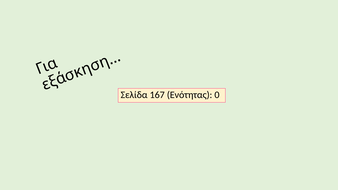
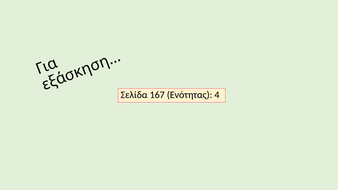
0: 0 -> 4 (217, 95)
